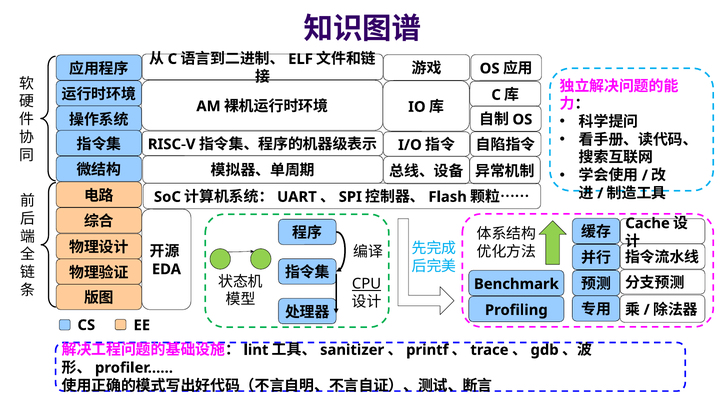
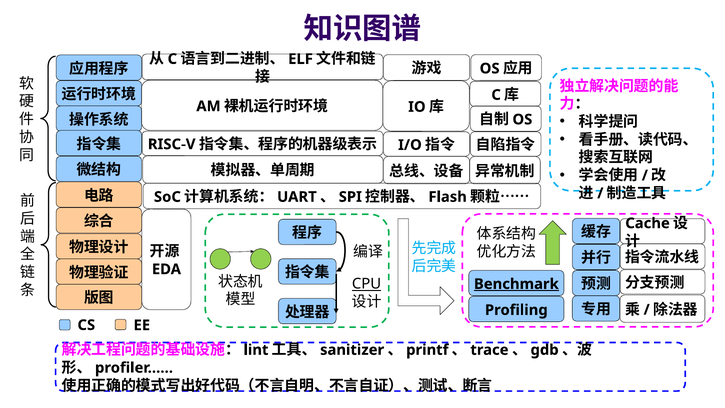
Benchmark underline: none -> present (516, 284)
